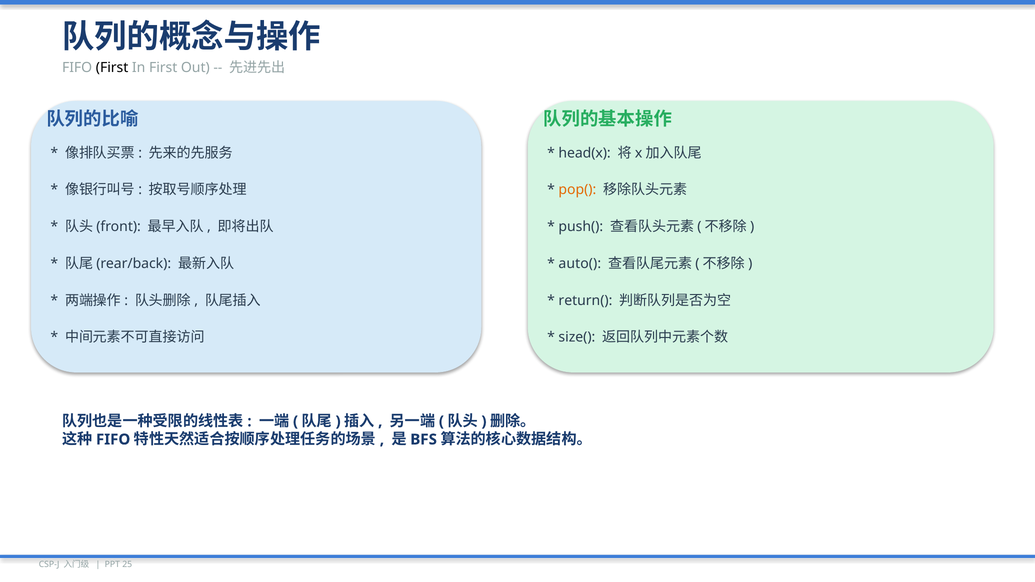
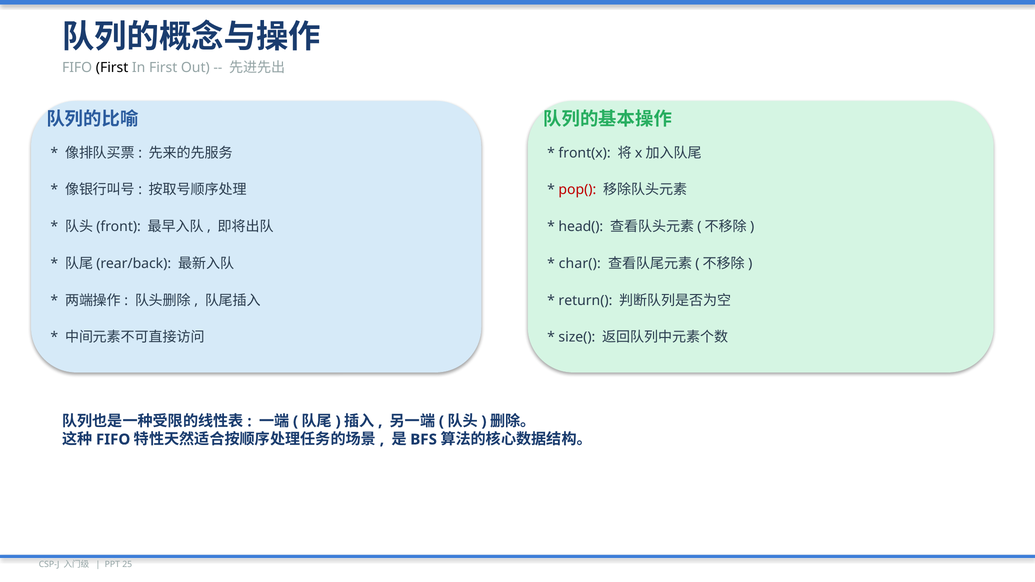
head(x: head(x -> front(x (585, 153)
pop( colour: orange -> red (577, 190)
push(: push( -> head( (581, 227)
auto(: auto( -> char( (580, 264)
